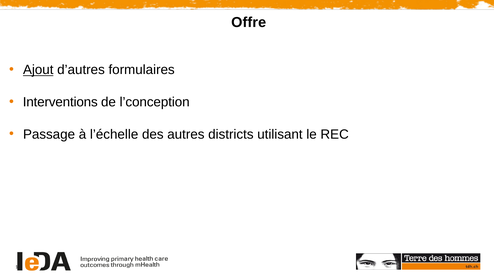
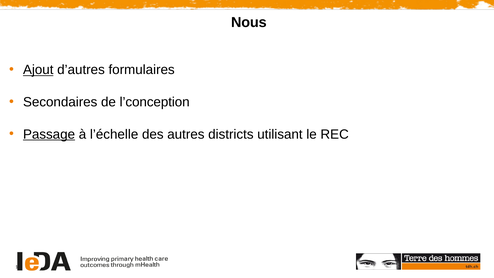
Offre: Offre -> Nous (249, 22)
Interventions: Interventions -> Secondaires (60, 102)
Passage underline: none -> present (49, 134)
